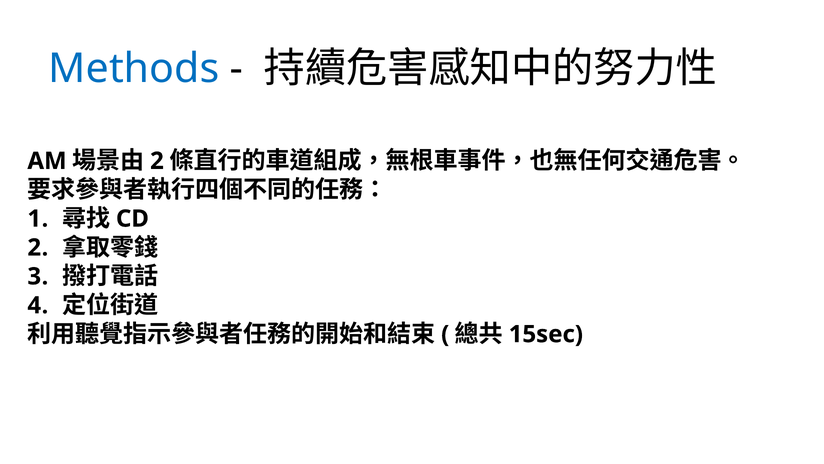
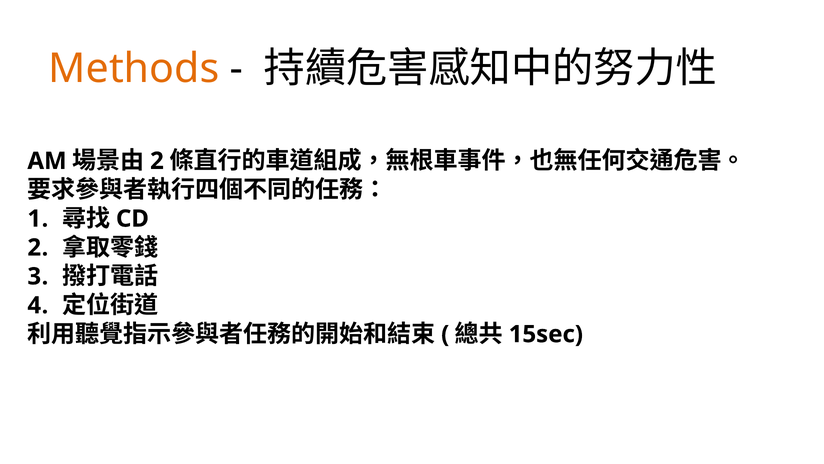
Methods colour: blue -> orange (134, 69)
